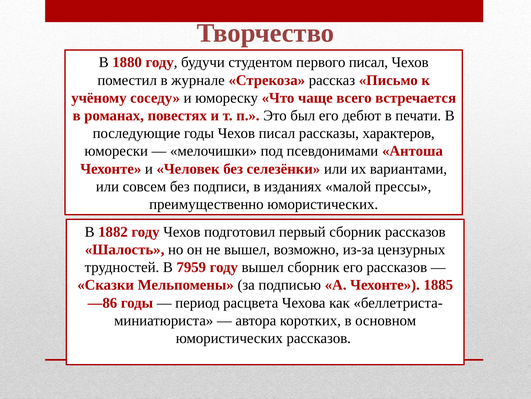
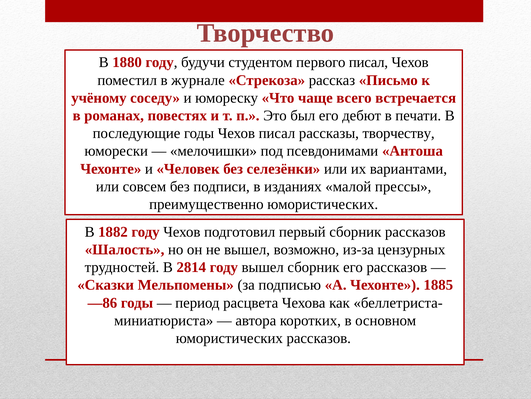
характеров: характеров -> творчеству (399, 133)
7959: 7959 -> 2814 (191, 267)
